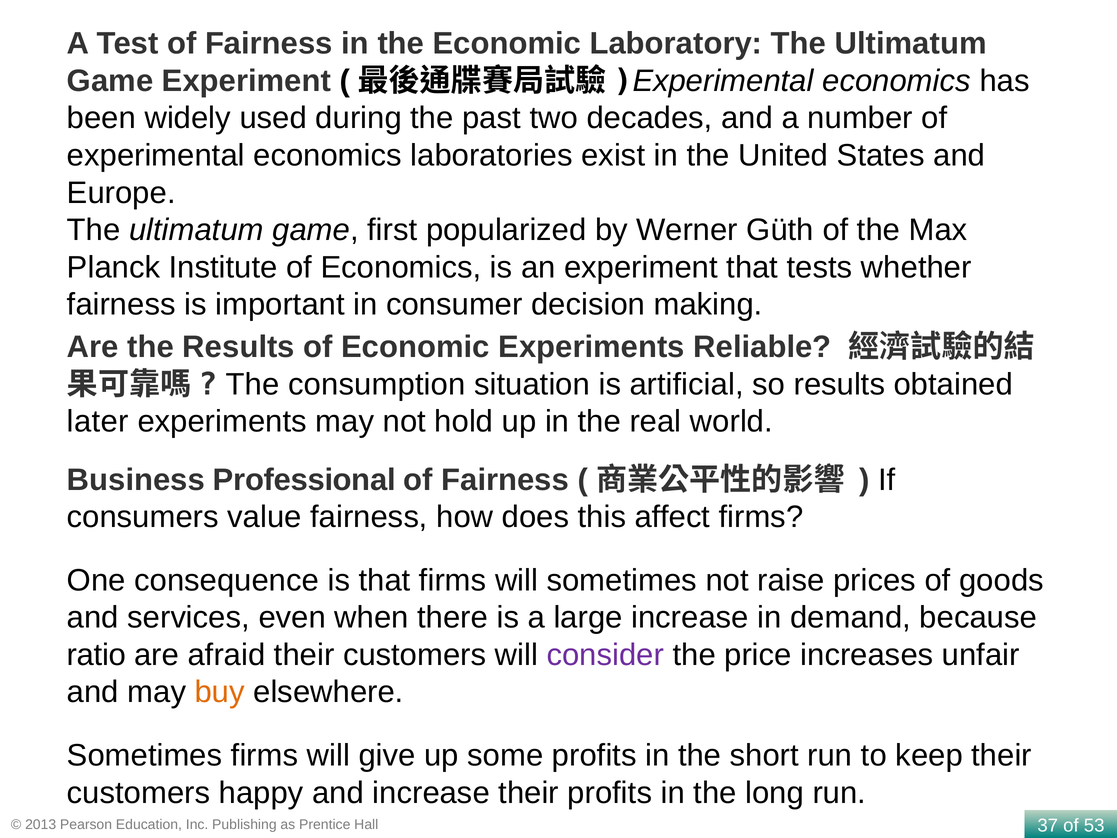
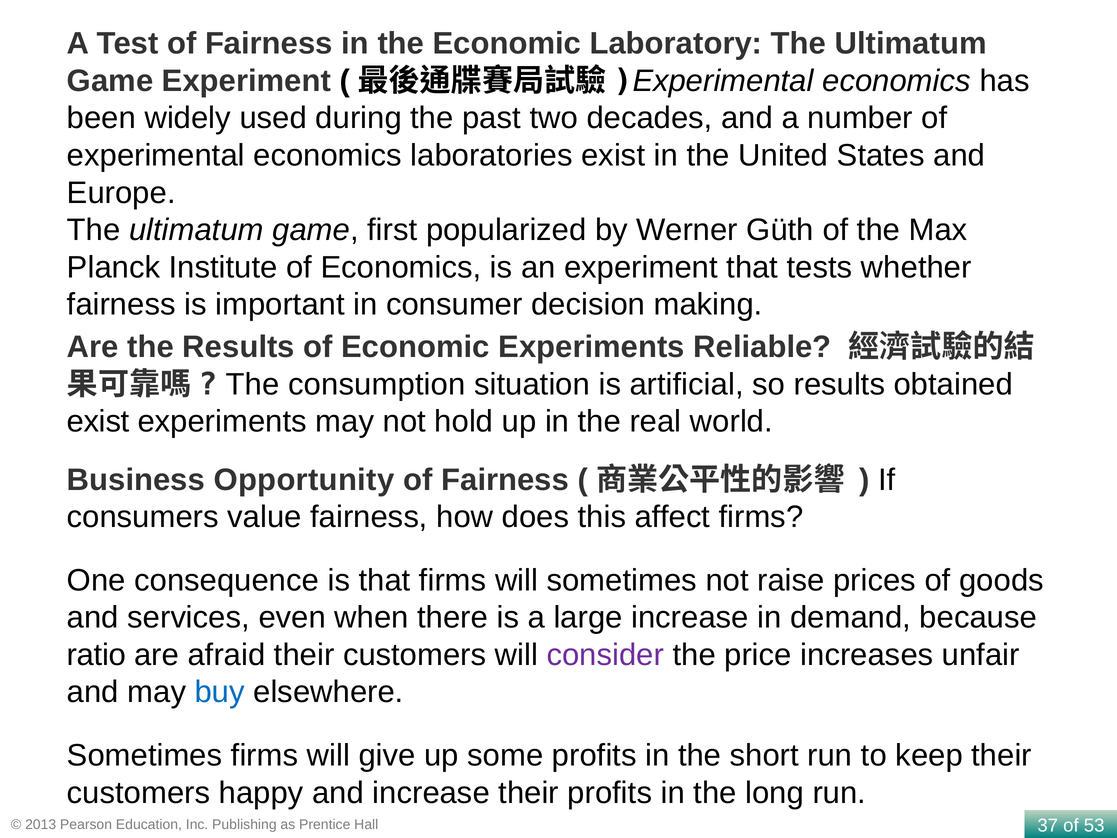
later: later -> exist (98, 422)
Professional: Professional -> Opportunity (304, 480)
buy colour: orange -> blue (220, 692)
